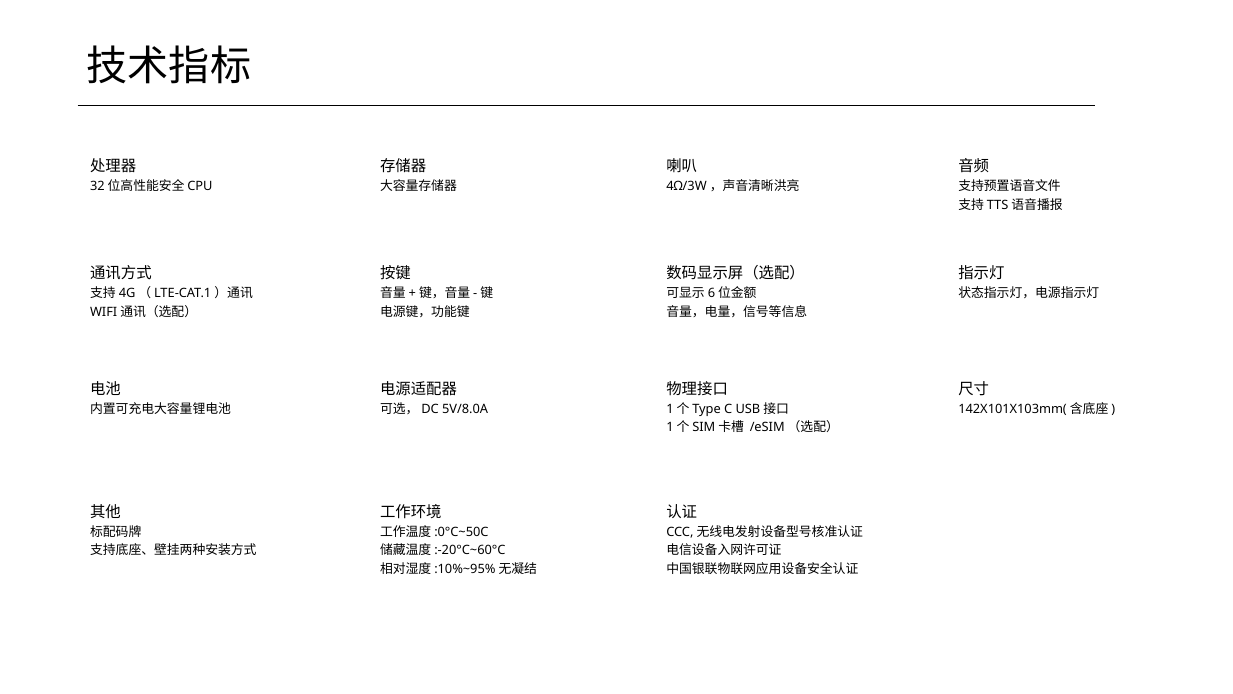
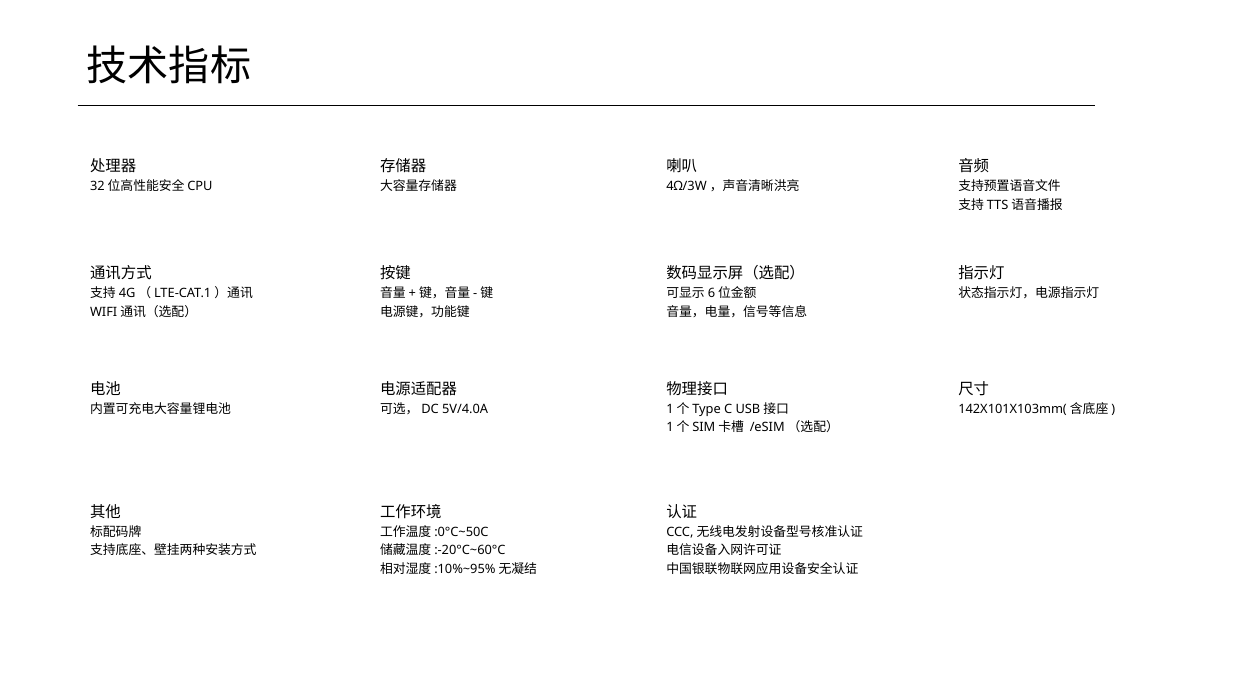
5V/8.0A: 5V/8.0A -> 5V/4.0A (465, 409)
